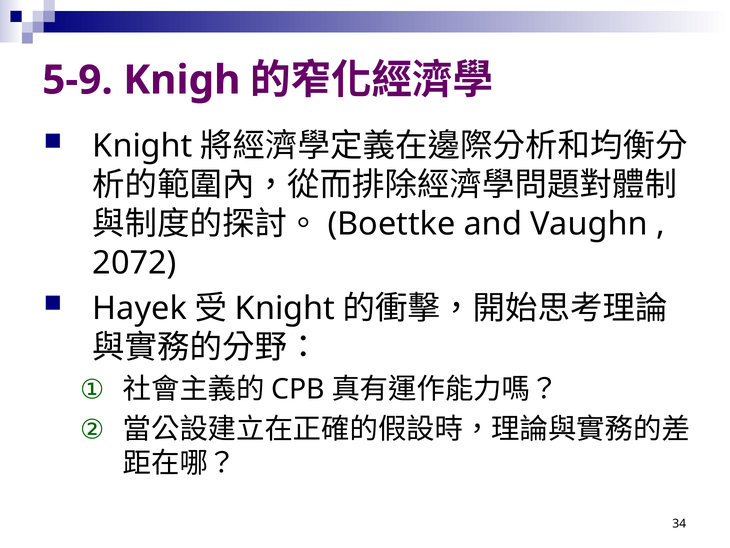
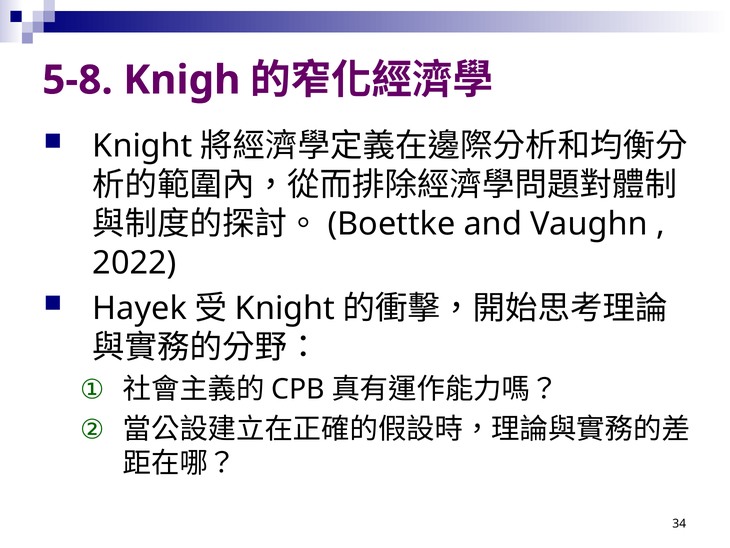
5-9: 5-9 -> 5-8 (77, 80)
2072: 2072 -> 2022 (134, 263)
